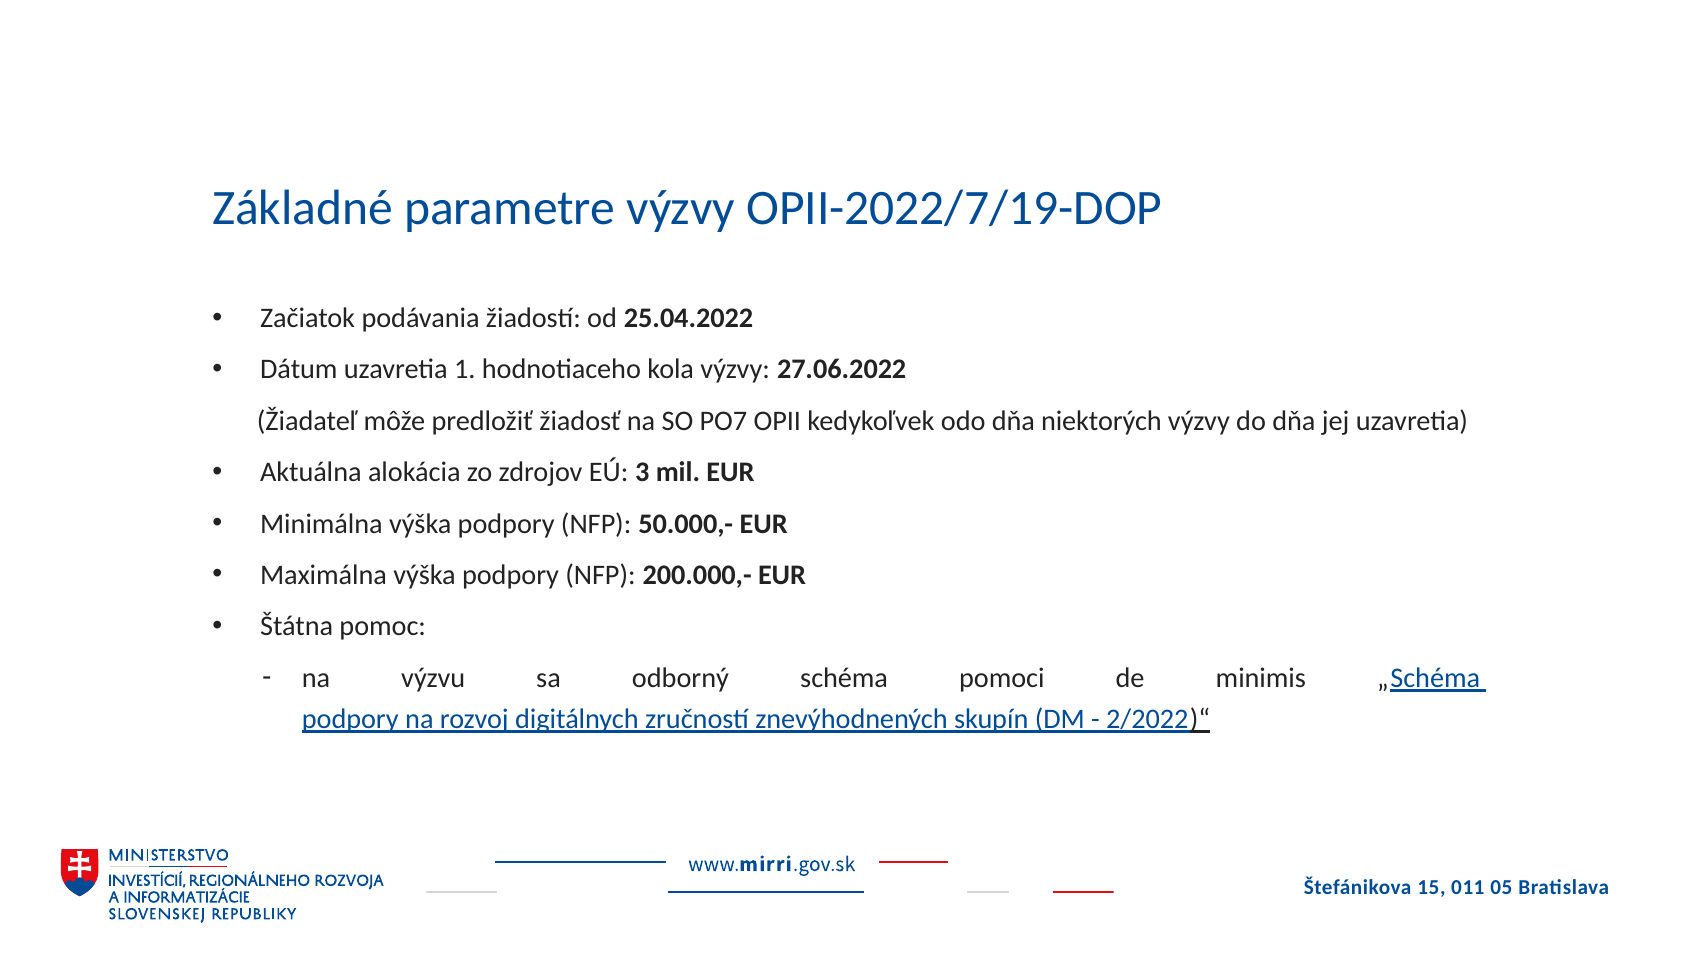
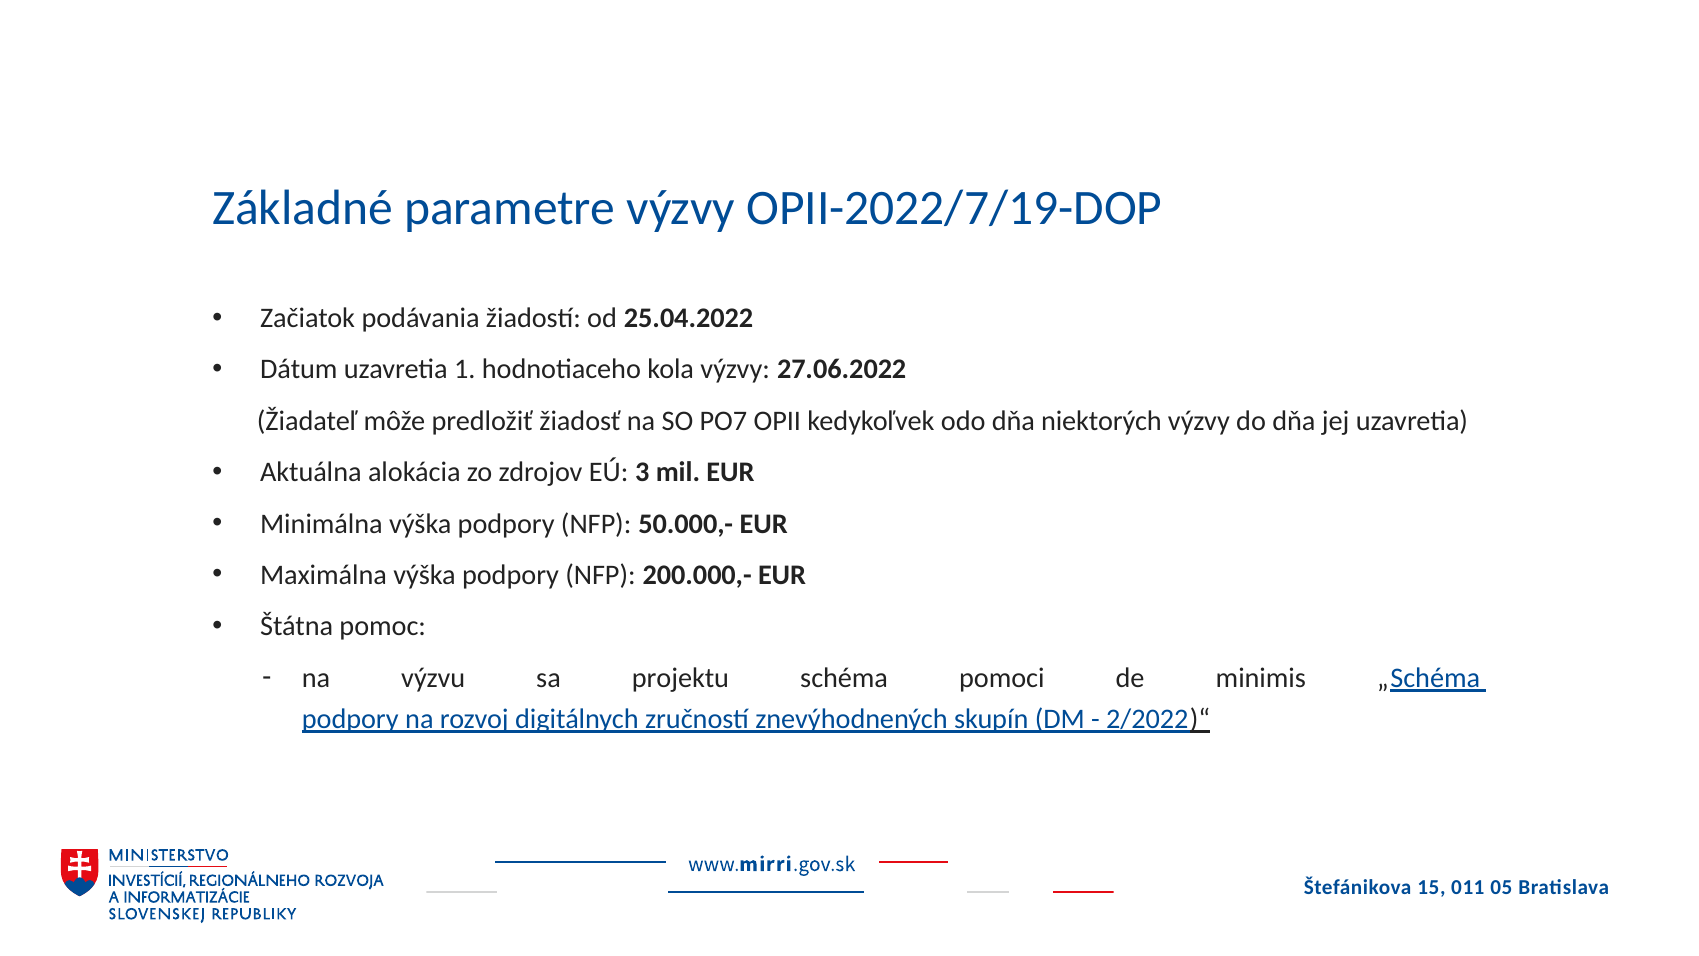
odborný: odborný -> projektu (680, 678)
